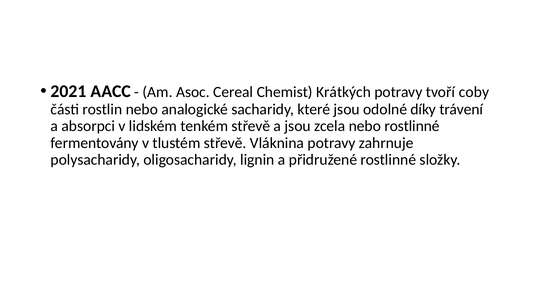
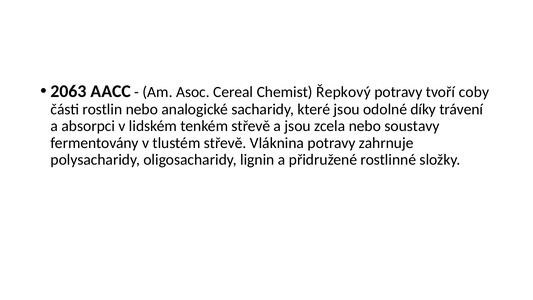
2021: 2021 -> 2063 (69, 91)
Krátkých: Krátkých -> Řepkový (343, 92)
nebo rostlinné: rostlinné -> soustavy (412, 126)
